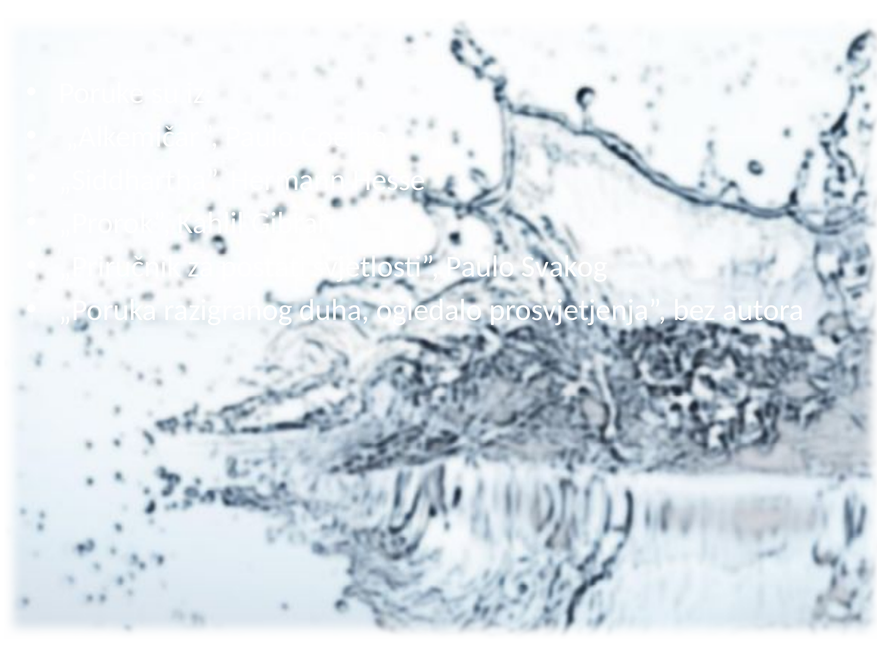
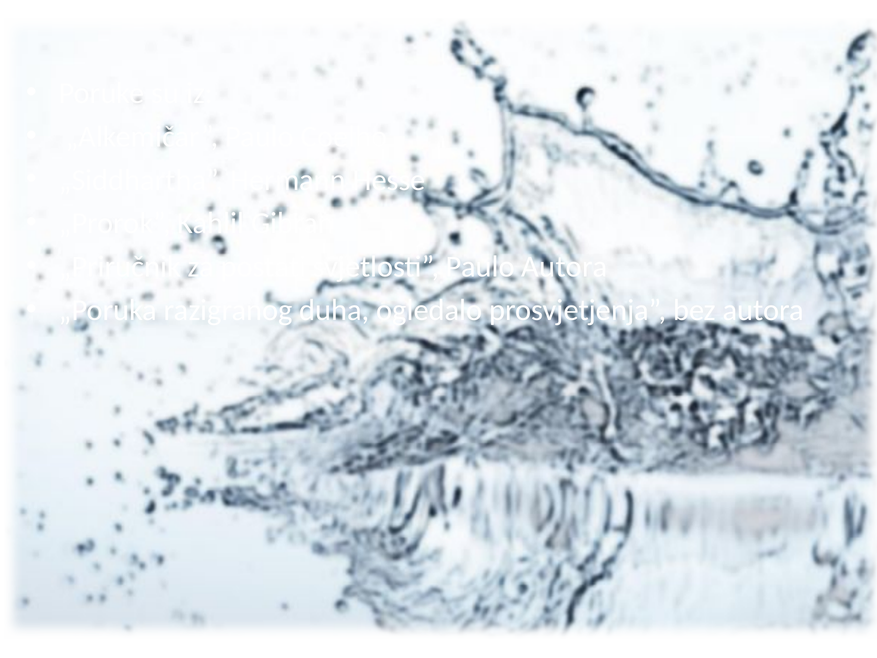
Paulo Svakog: Svakog -> Autora (565, 267)
